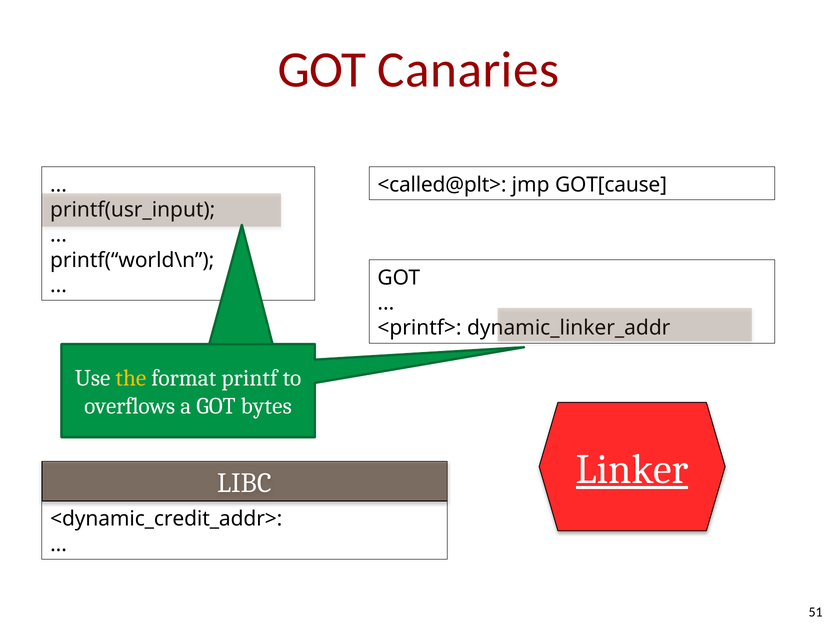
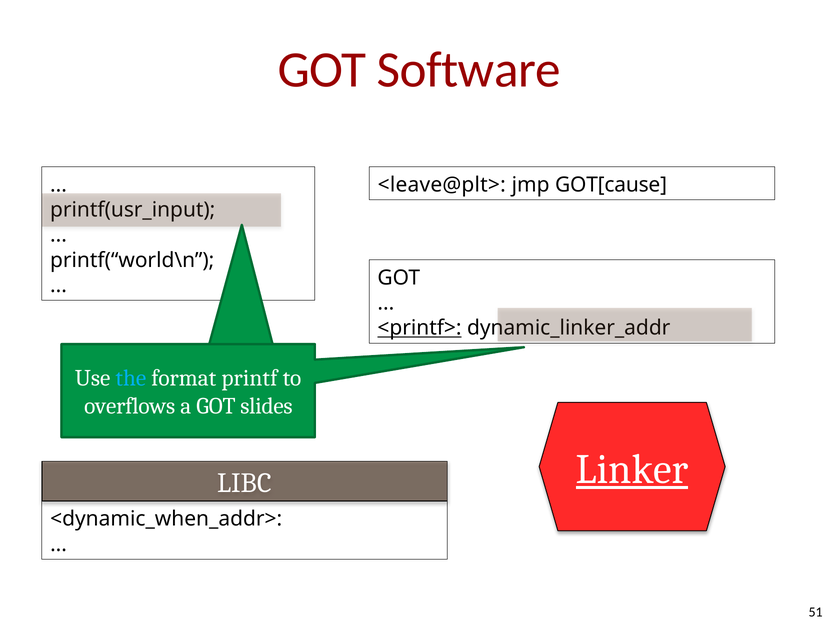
Canaries: Canaries -> Software (469, 70)
<called@plt>: <called@plt> -> <leave@plt> (442, 185)
<printf> underline: none -> present (420, 328)
the colour: yellow -> light blue (131, 379)
bytes: bytes -> slides (266, 407)
<dynamic_credit_addr>: <dynamic_credit_addr> -> <dynamic_when_addr> (166, 519)
